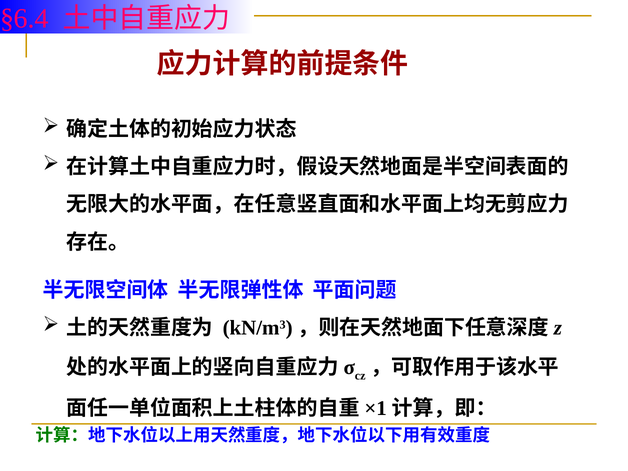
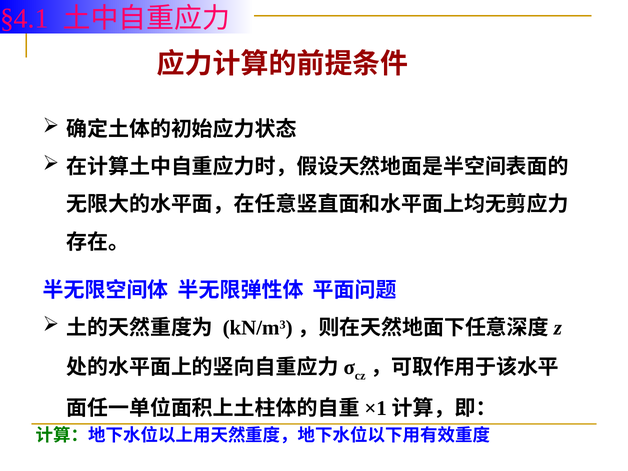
§6.4: §6.4 -> §4.1 (24, 19)
